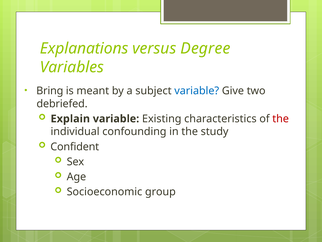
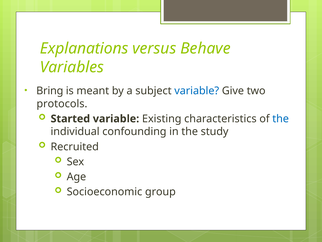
Degree: Degree -> Behave (205, 48)
debriefed: debriefed -> protocols (62, 104)
Explain: Explain -> Started (70, 119)
the colour: red -> blue (281, 119)
Confident: Confident -> Recruited (75, 146)
